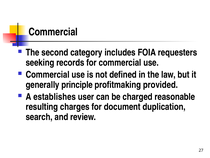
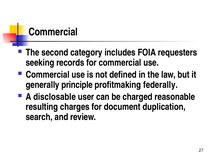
provided: provided -> federally (160, 85)
establishes: establishes -> disclosable (55, 96)
